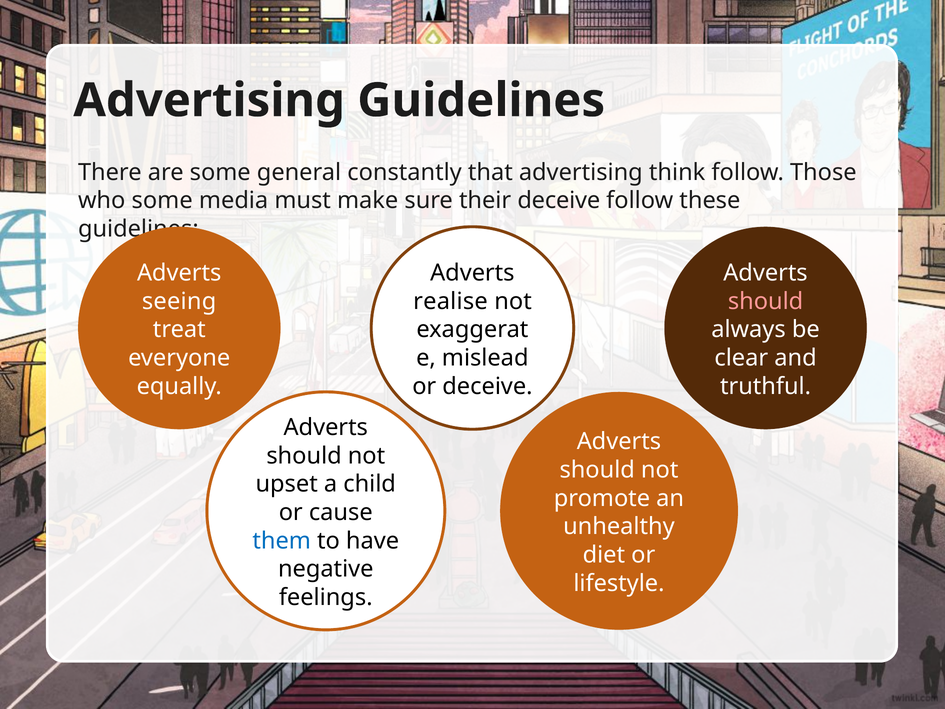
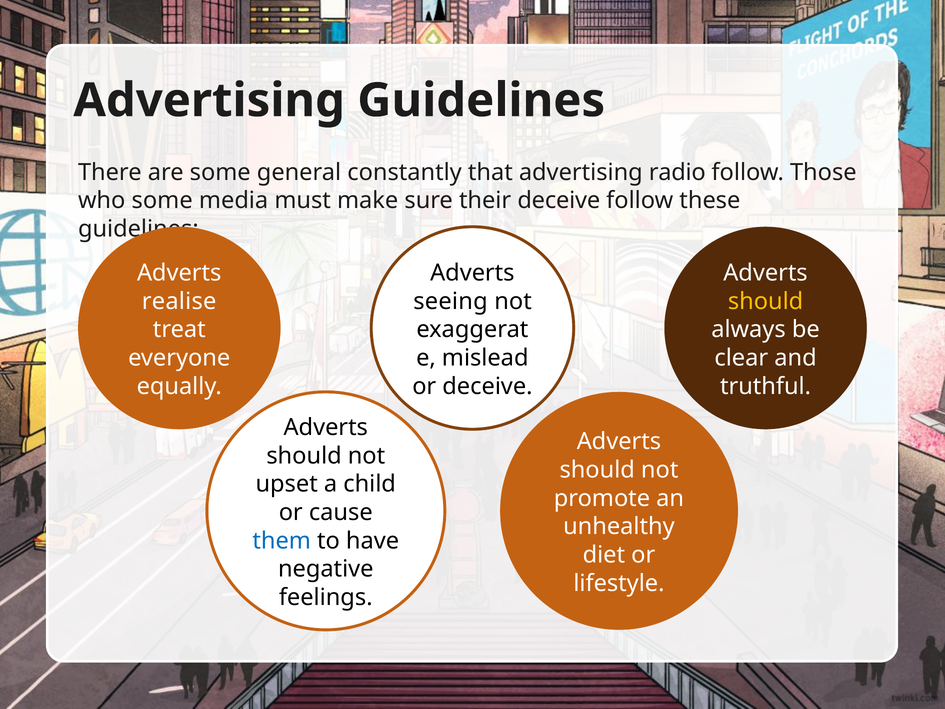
think: think -> radio (677, 172)
seeing: seeing -> realise (179, 301)
realise: realise -> seeing (450, 301)
should colour: pink -> yellow (766, 301)
